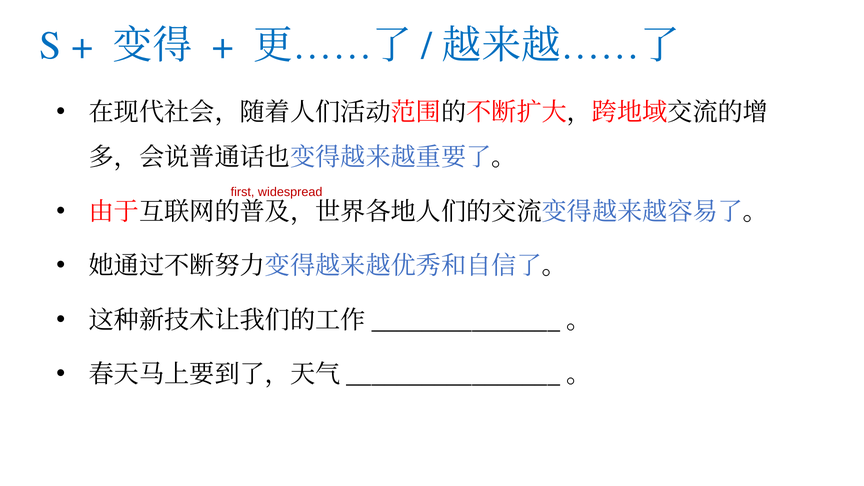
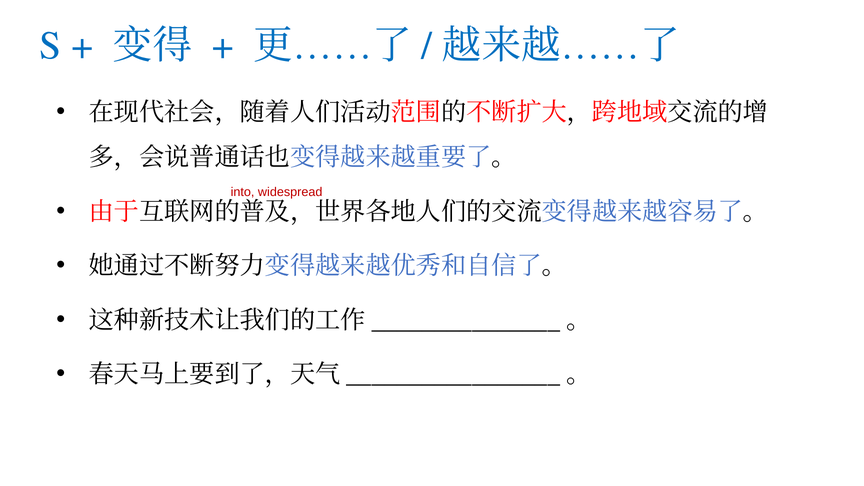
first: first -> into (243, 192)
